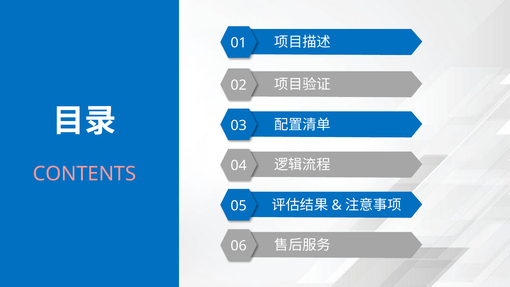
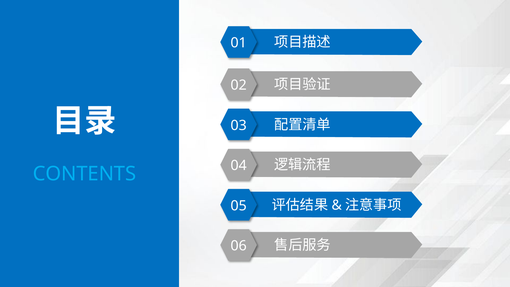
CONTENTS colour: pink -> light blue (84, 174)
